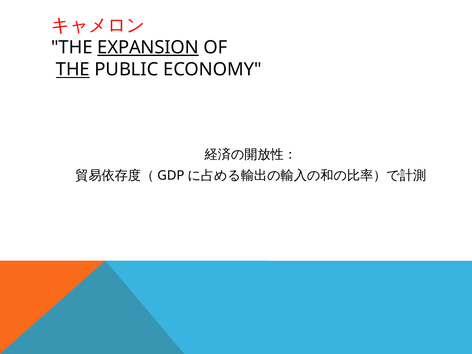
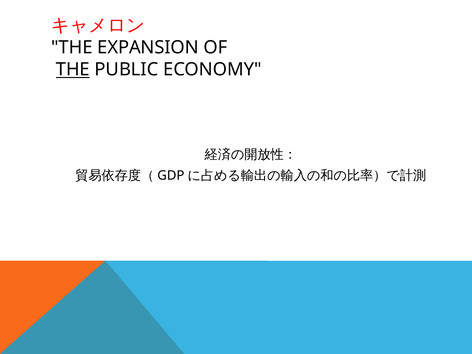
EXPANSION underline: present -> none (148, 47)
